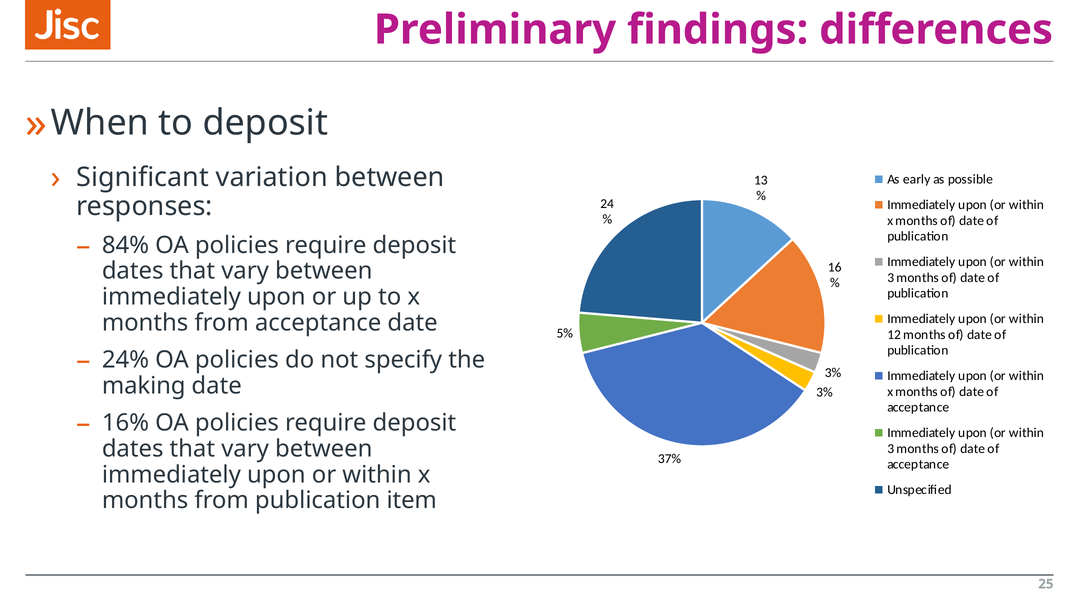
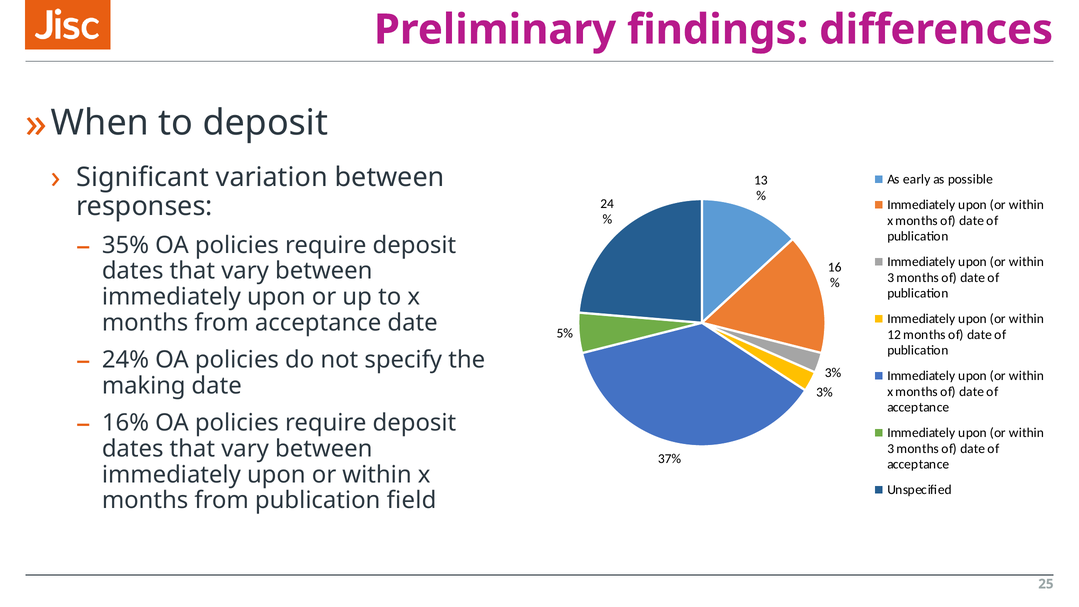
84%: 84% -> 35% (126, 245)
item: item -> field (412, 501)
